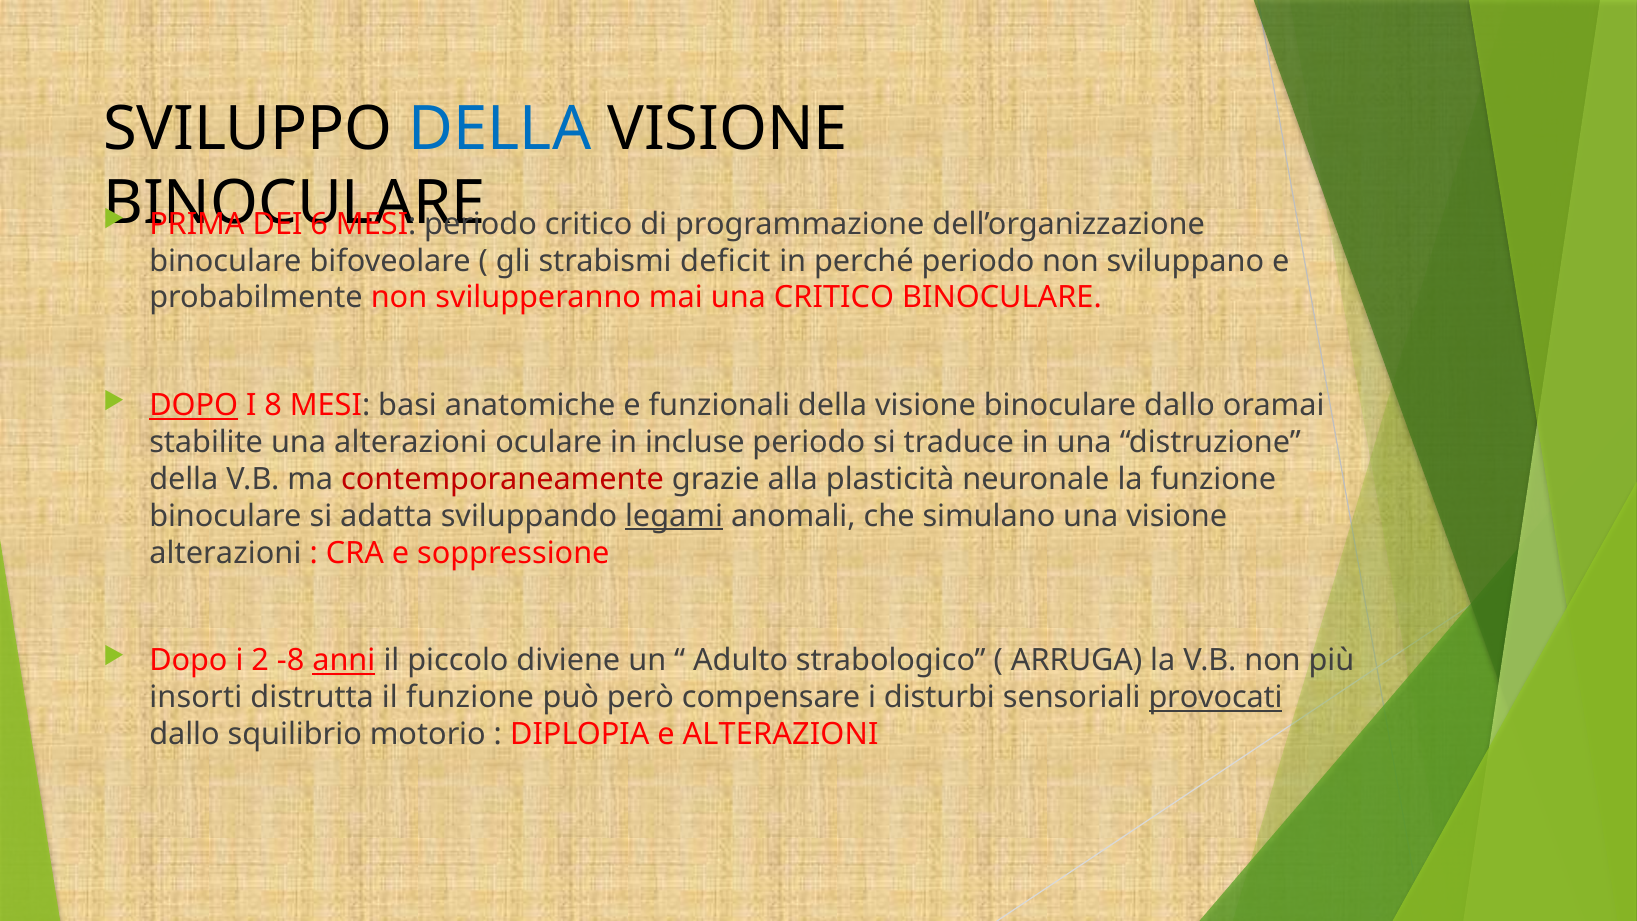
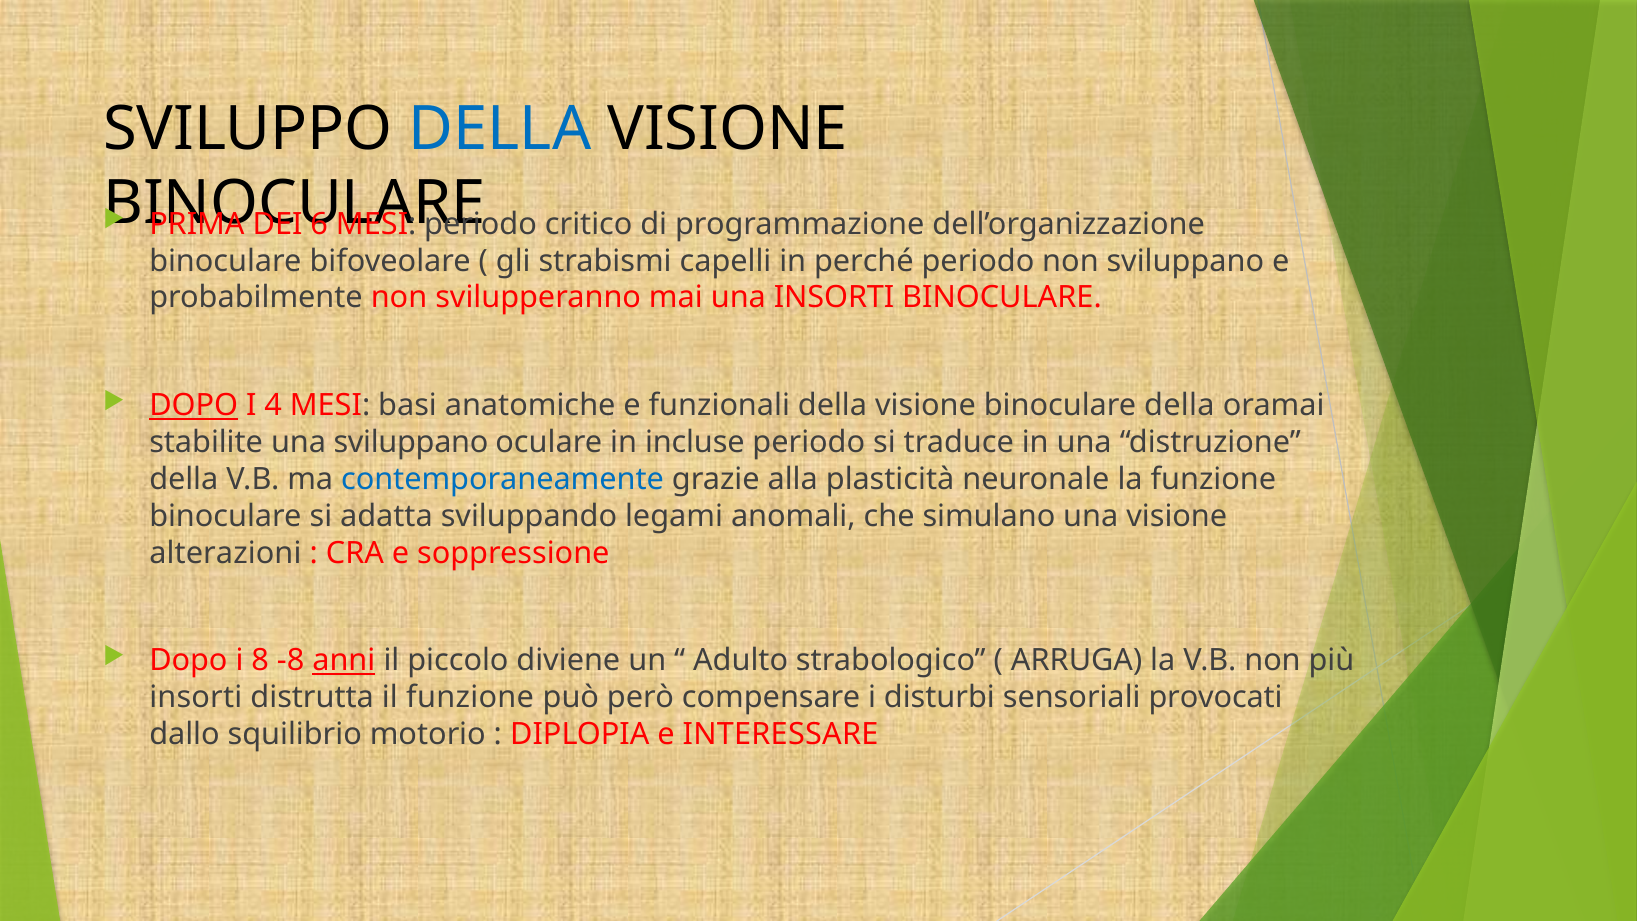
deficit: deficit -> capelli (726, 261)
una CRITICO: CRITICO -> INSORTI (834, 298)
8: 8 -> 4 (273, 406)
binoculare dallo: dallo -> della (1179, 406)
una alterazioni: alterazioni -> sviluppano (411, 442)
contemporaneamente colour: red -> blue (503, 479)
legami underline: present -> none (674, 516)
2: 2 -> 8 (260, 661)
provocati underline: present -> none (1216, 698)
e ALTERAZIONI: ALTERAZIONI -> INTERESSARE (781, 734)
